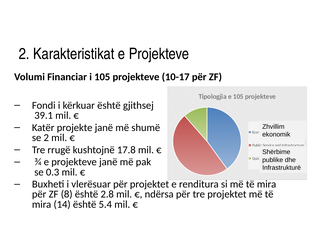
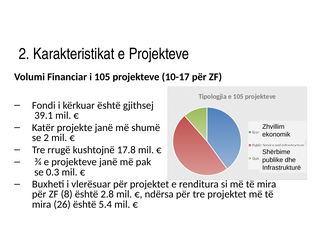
14: 14 -> 26 (62, 205)
